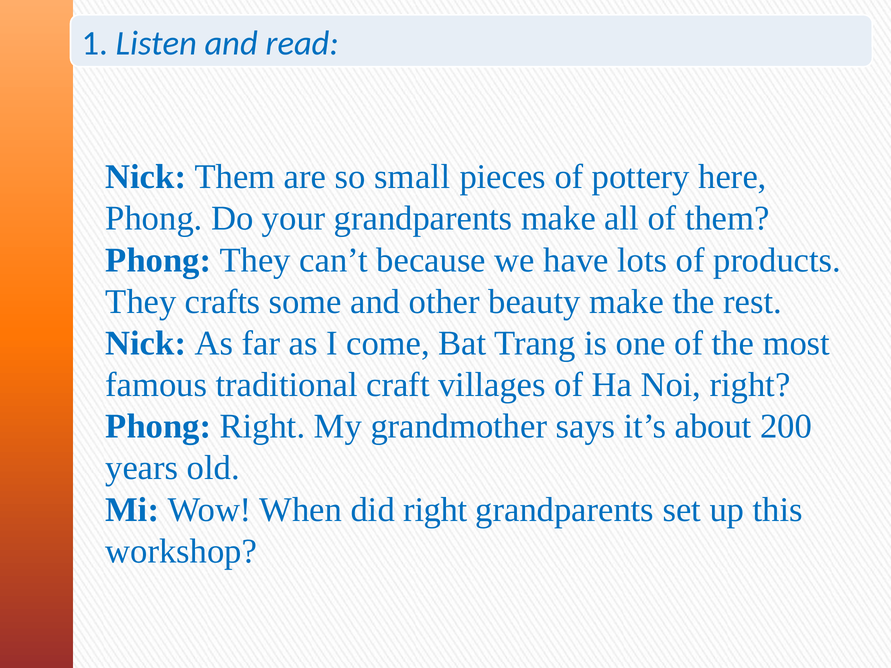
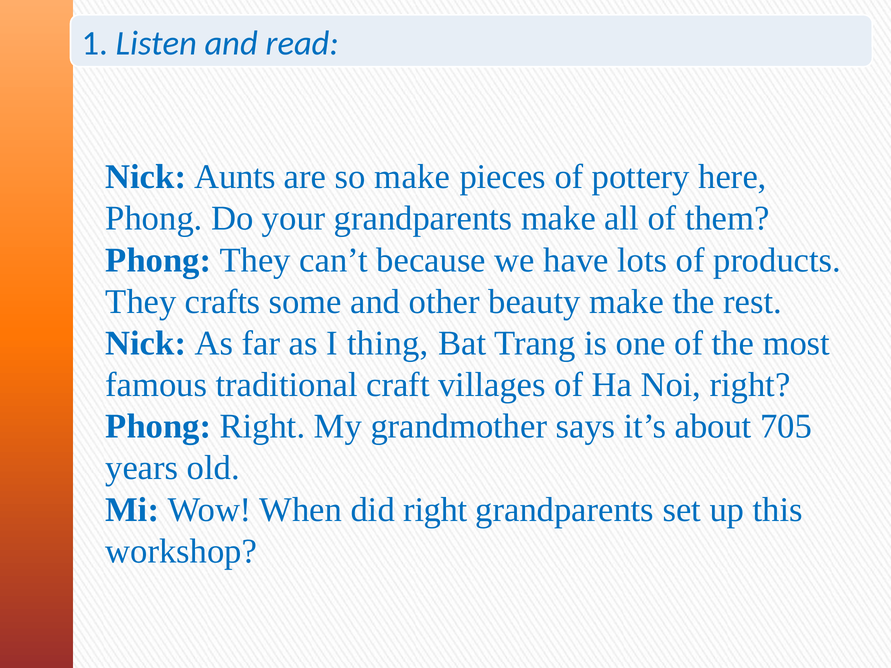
Nick Them: Them -> Aunts (235, 177)
so small: small -> make (412, 177)
come: come -> thing (388, 343)
200: 200 -> 705 (786, 427)
